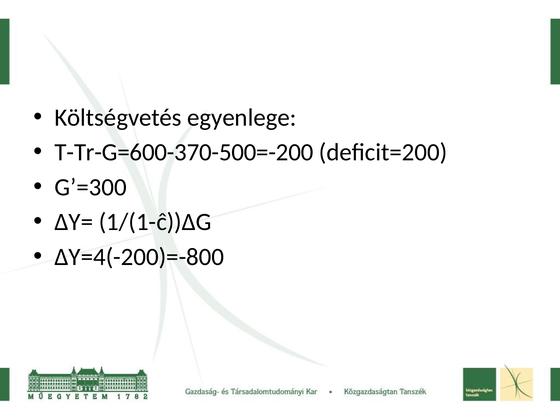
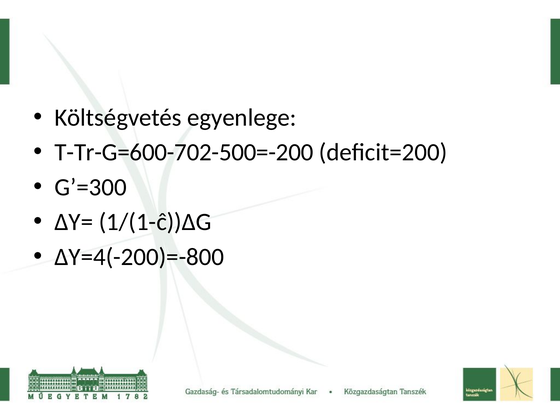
T-Tr-G=600-370-500=-200: T-Tr-G=600-370-500=-200 -> T-Tr-G=600-702-500=-200 (184, 152)
